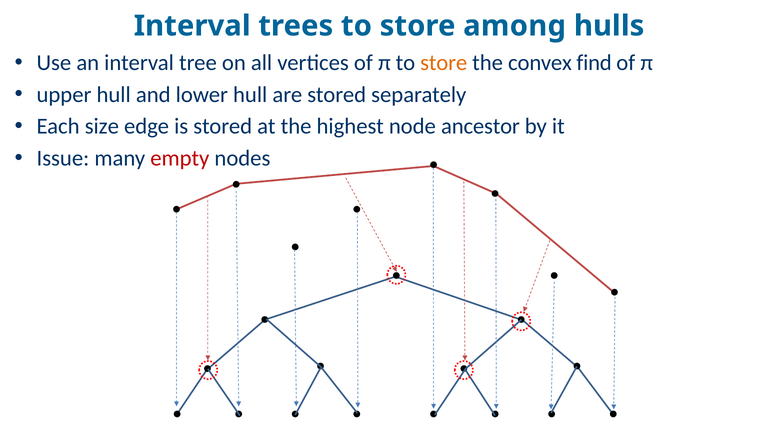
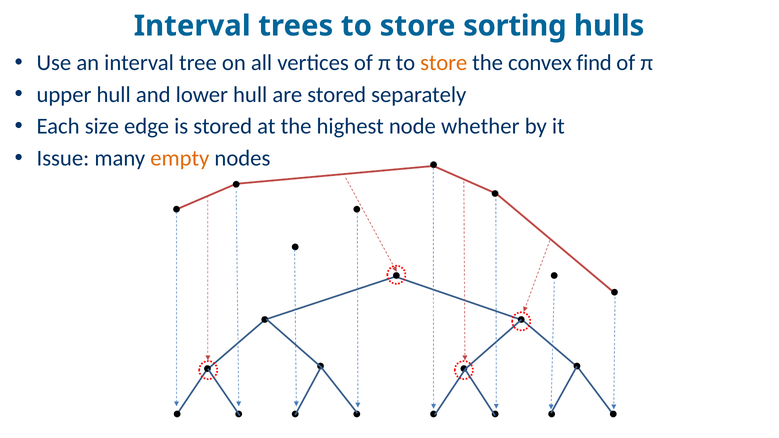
among: among -> sorting (515, 26)
ancestor: ancestor -> whether (480, 127)
empty colour: red -> orange (180, 158)
